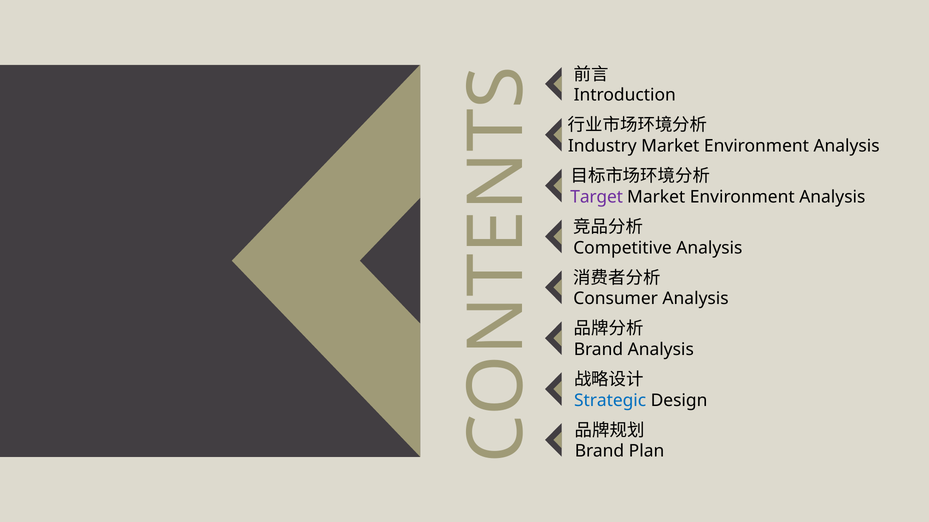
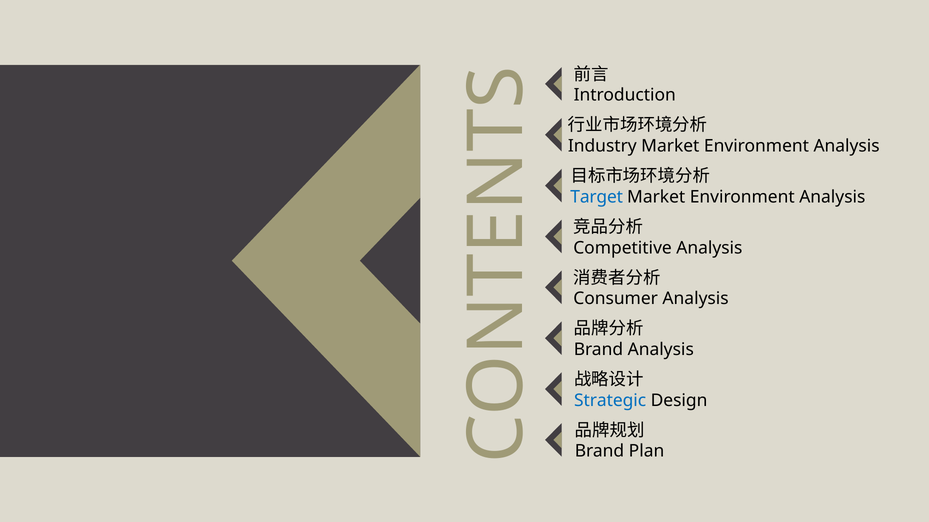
Target colour: purple -> blue (597, 197)
